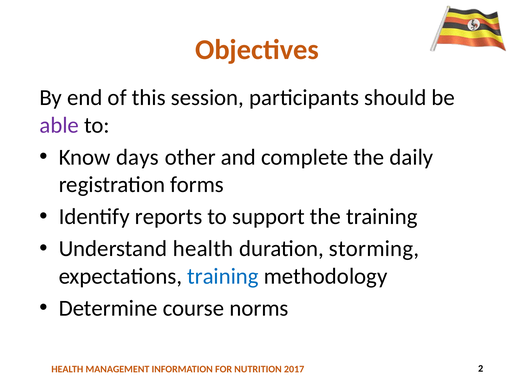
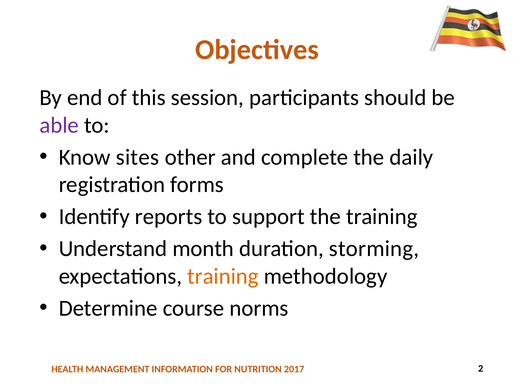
days: days -> sites (137, 157)
Understand health: health -> month (203, 248)
training colour: blue -> orange (223, 276)
